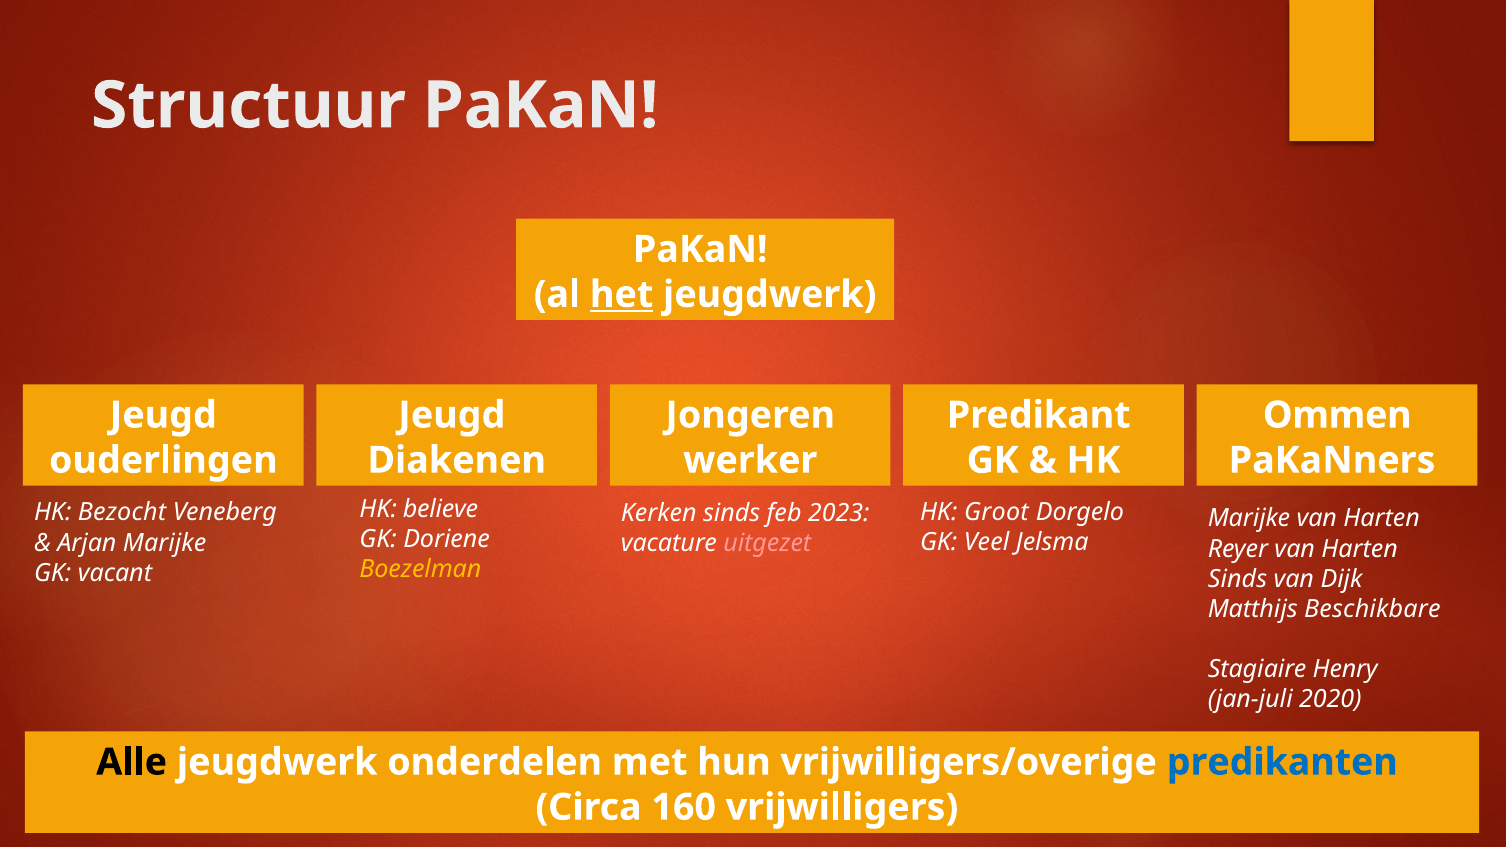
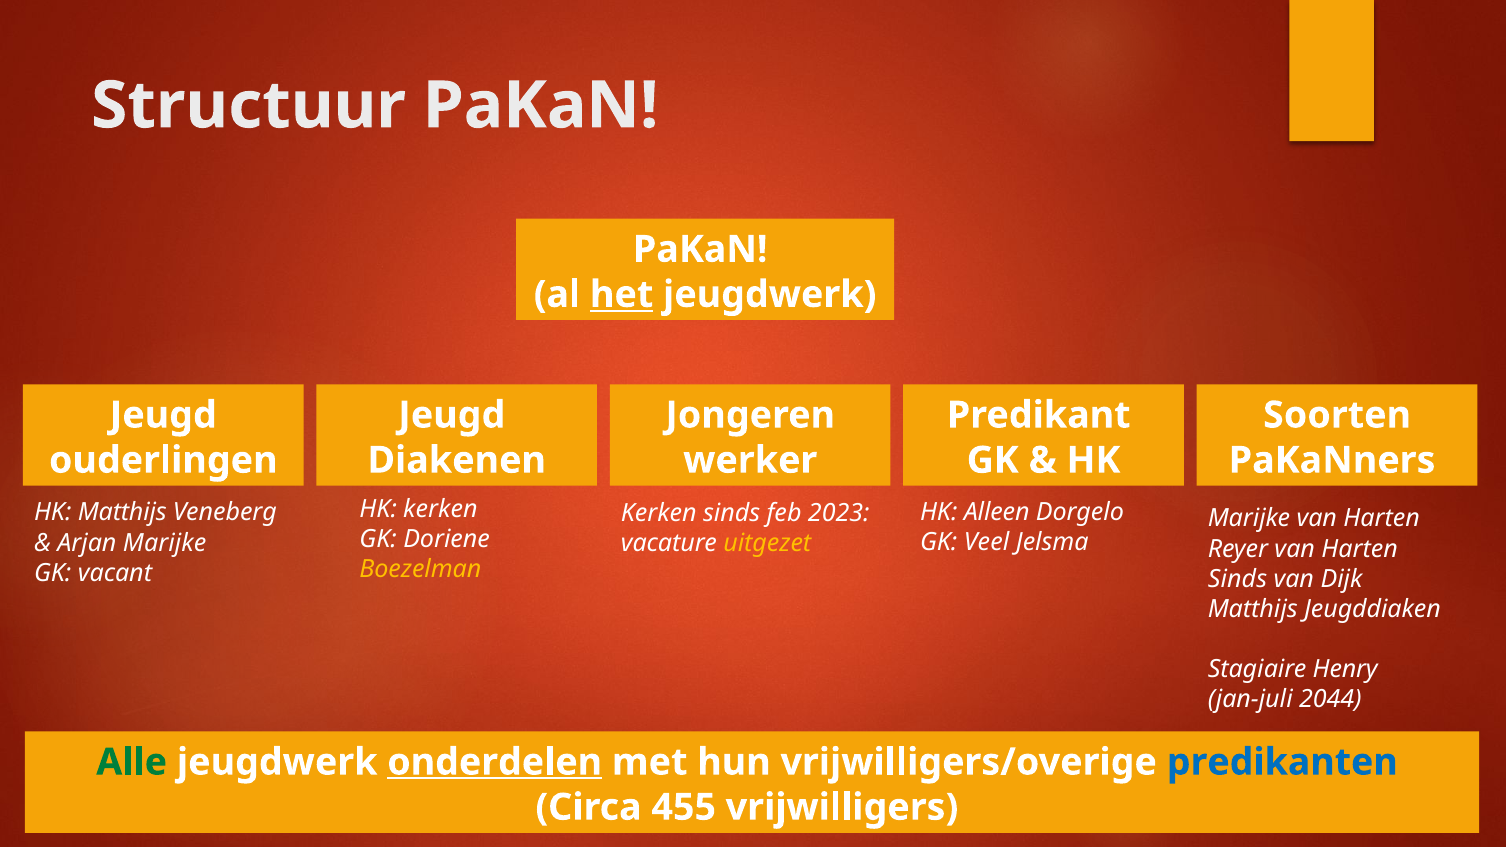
Ommen: Ommen -> Soorten (1337, 415)
HK believe: believe -> kerken (440, 509)
Groot: Groot -> Alleen (997, 512)
HK Bezocht: Bezocht -> Matthijs (122, 513)
uitgezet colour: pink -> yellow (767, 543)
Beschikbare: Beschikbare -> Jeugddiaken (1373, 609)
2020: 2020 -> 2044 (1330, 699)
Alle colour: black -> green (132, 762)
onderdelen underline: none -> present (495, 762)
160: 160 -> 455 (684, 807)
